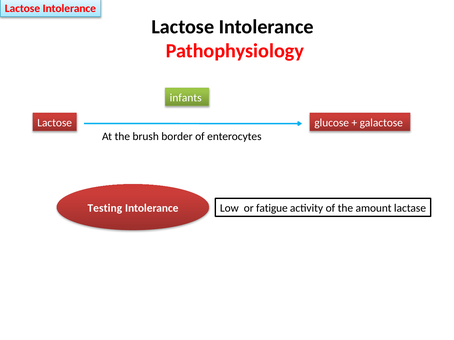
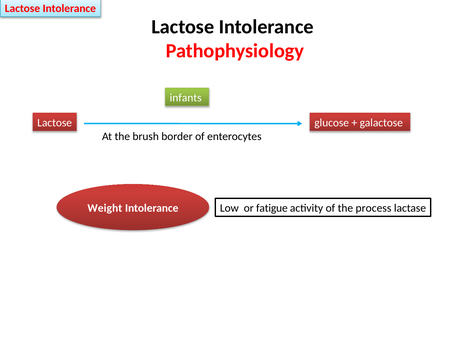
Testing: Testing -> Weight (105, 208)
amount: amount -> process (374, 208)
